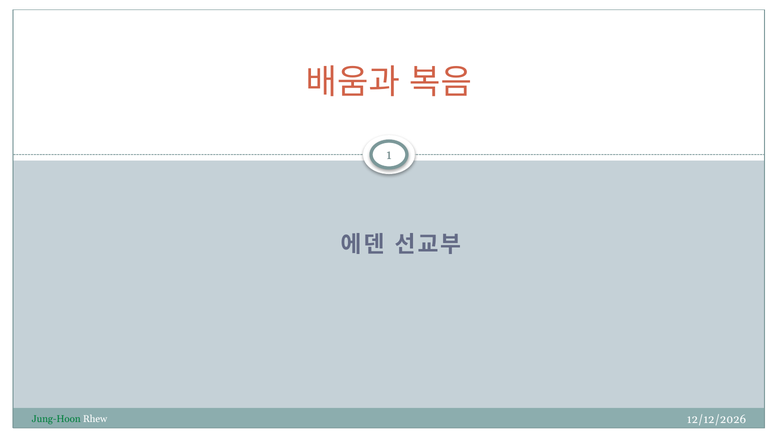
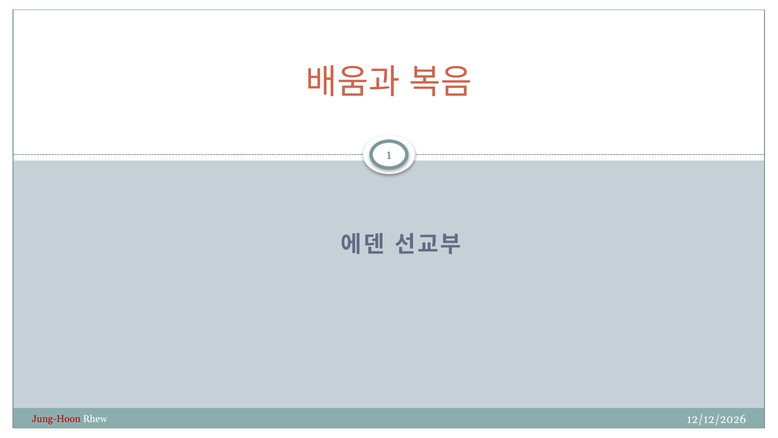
Jung-Hoon colour: green -> red (56, 418)
